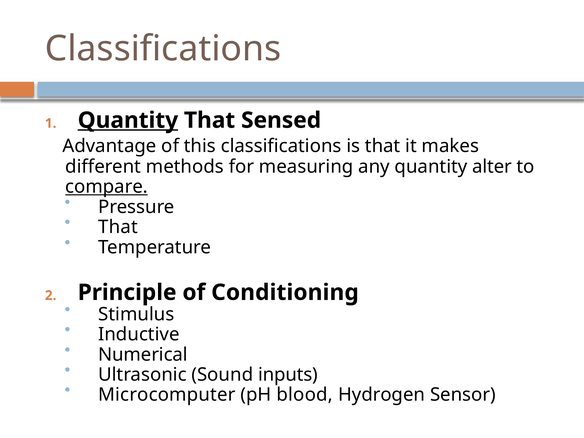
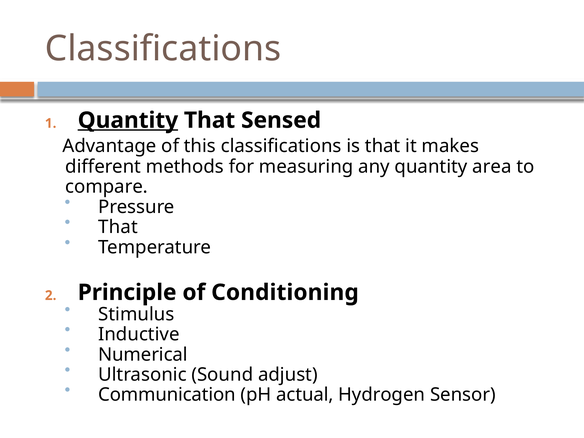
alter: alter -> area (492, 167)
compare underline: present -> none (107, 187)
inputs: inputs -> adjust (288, 375)
Microcomputer: Microcomputer -> Communication (167, 395)
blood: blood -> actual (305, 395)
